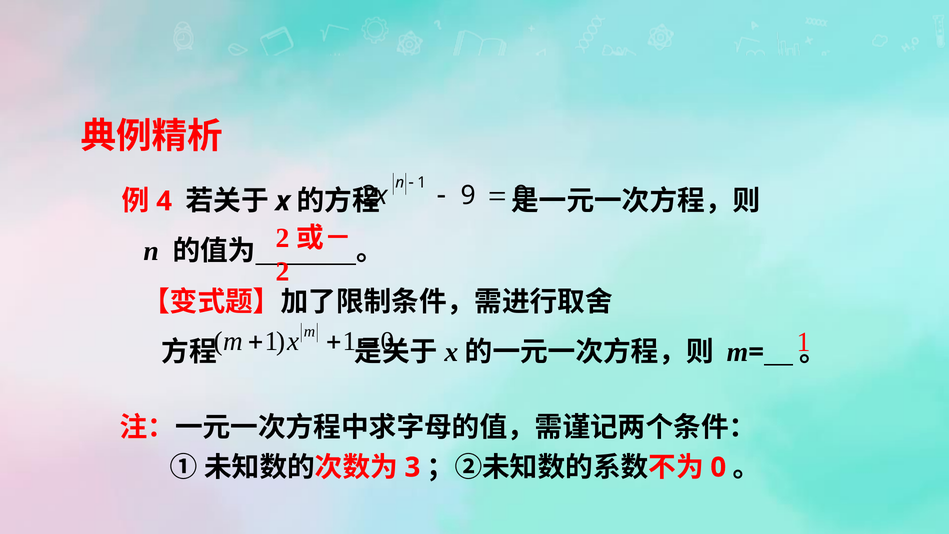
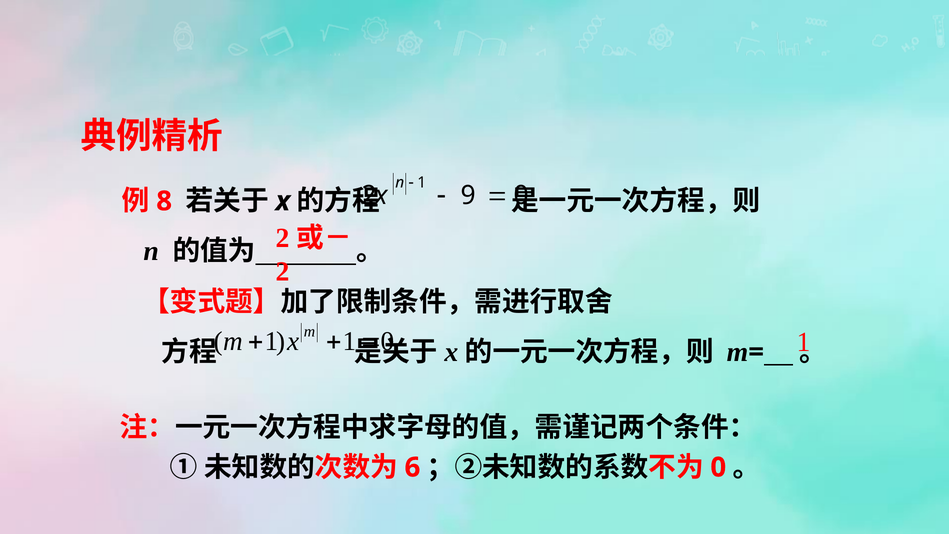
4: 4 -> 8 (164, 201)
3: 3 -> 6 (412, 467)
